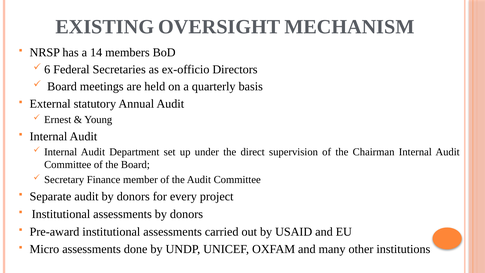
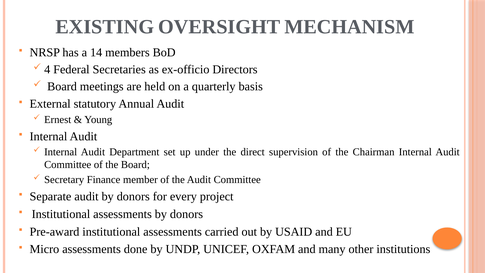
6: 6 -> 4 (47, 69)
